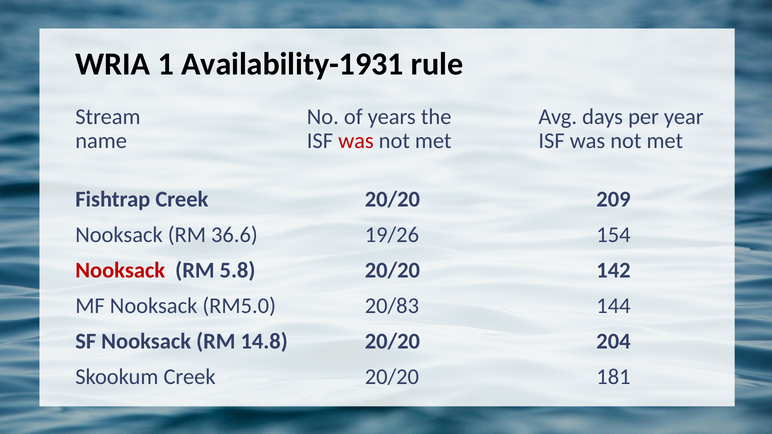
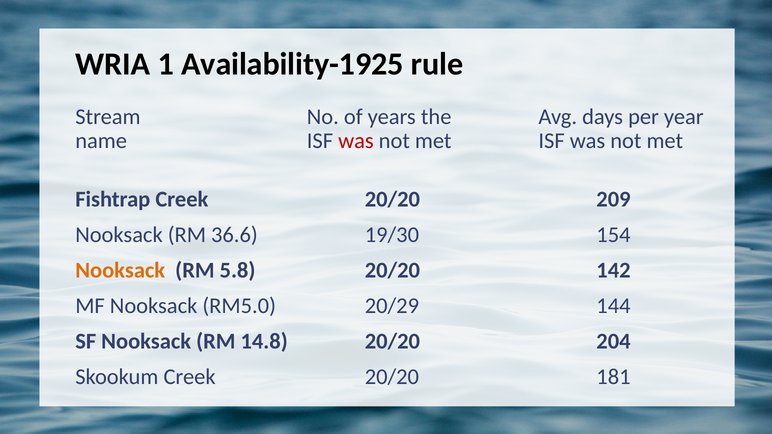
Availability-1931: Availability-1931 -> Availability-1925 (292, 64)
19/26: 19/26 -> 19/30 (392, 235)
Nooksack colour: red -> orange (120, 270)
20/83: 20/83 -> 20/29 (392, 306)
